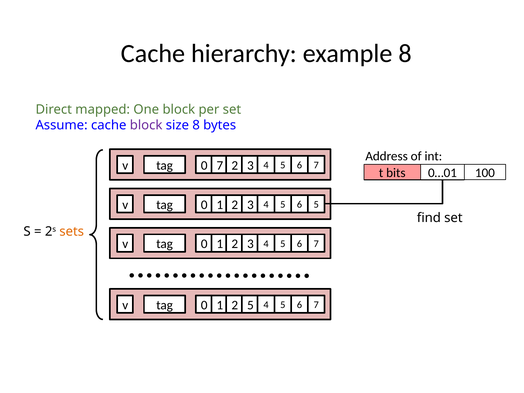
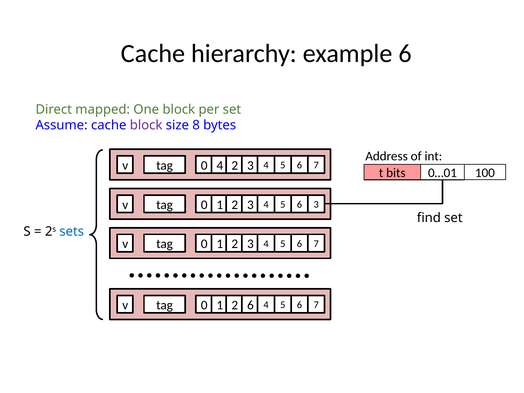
example 8: 8 -> 6 (405, 54)
0 7: 7 -> 4 (220, 165)
2 5: 5 -> 3 (316, 204)
sets colour: orange -> blue (72, 232)
v 5: 5 -> 6 (250, 305)
